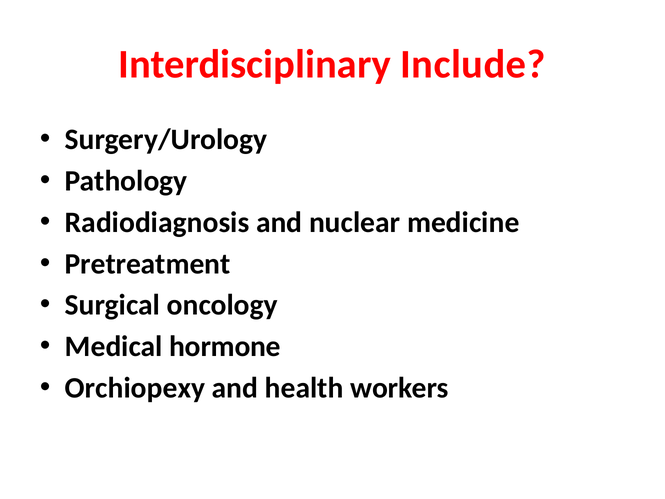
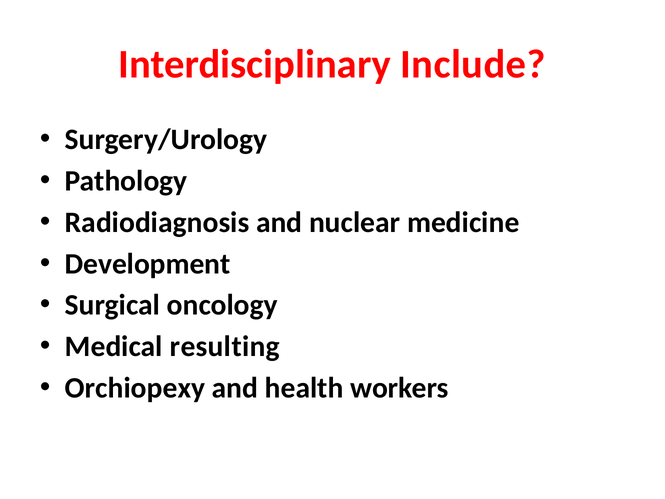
Pretreatment: Pretreatment -> Development (148, 264)
hormone: hormone -> resulting (225, 346)
